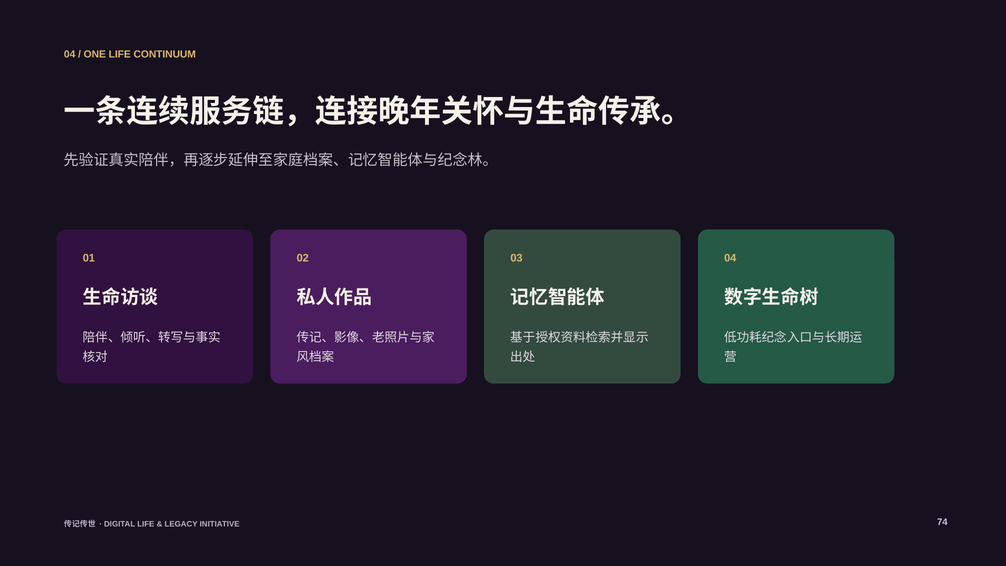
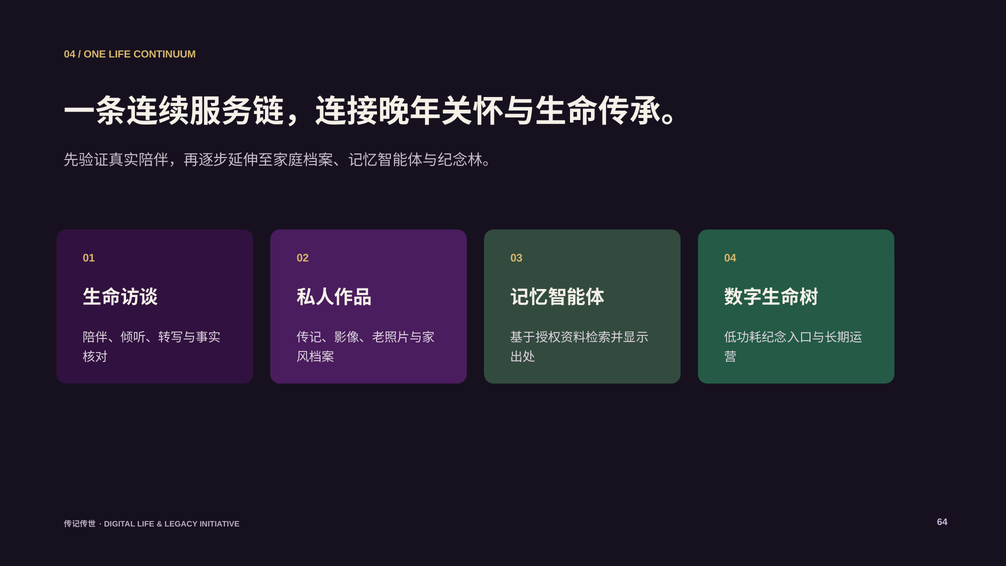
74: 74 -> 64 (942, 522)
